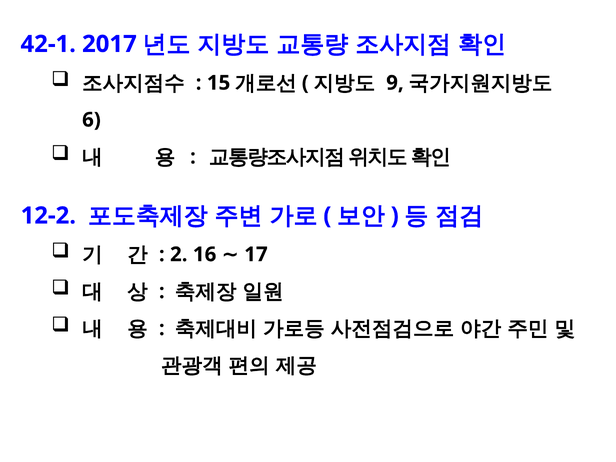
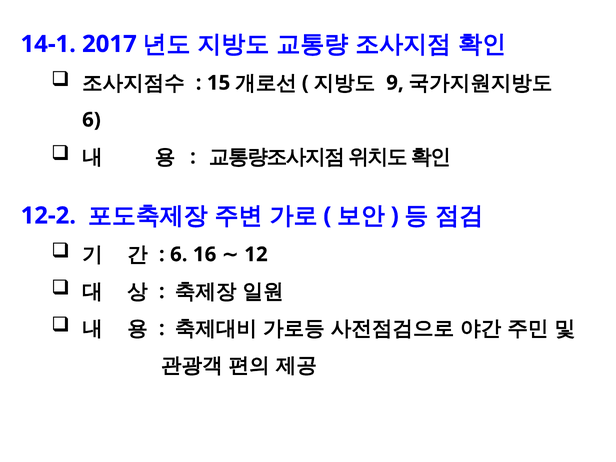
42-1: 42-1 -> 14-1 (48, 44)
2: 2 -> 6 (179, 254)
17: 17 -> 12 (256, 254)
